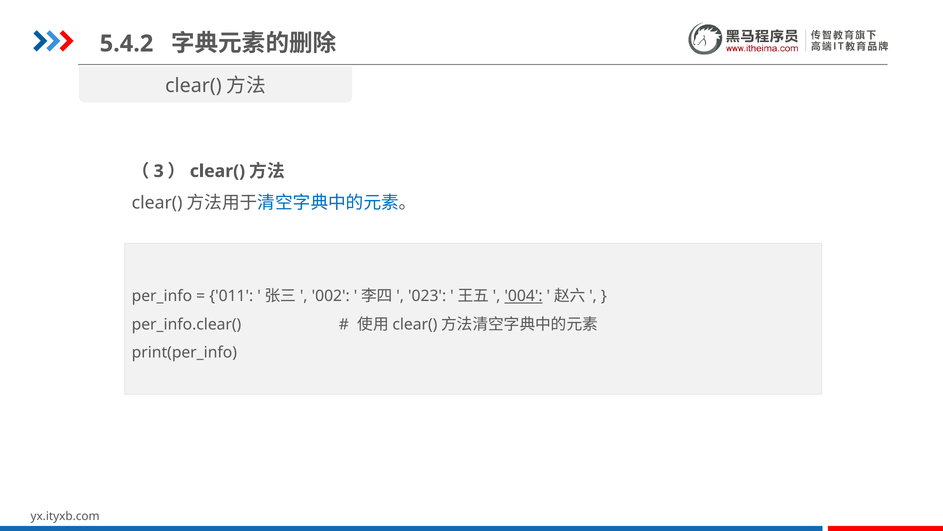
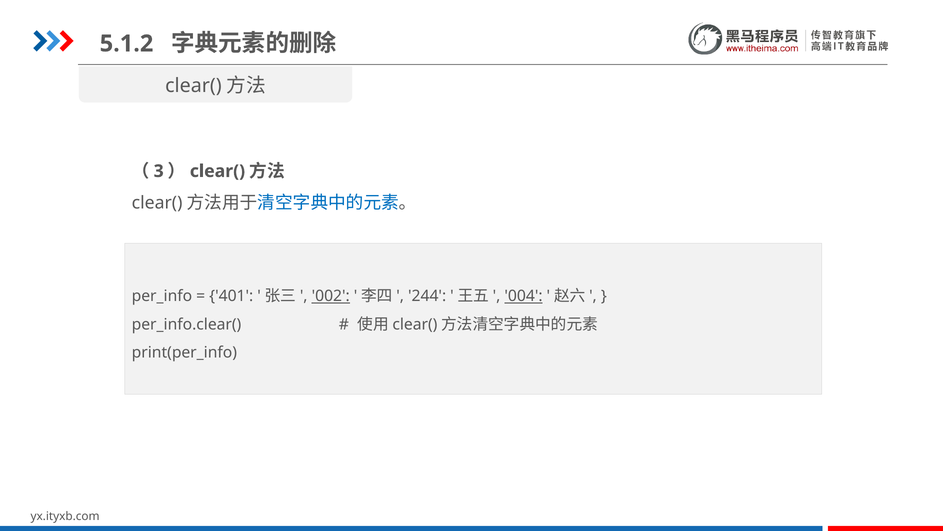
5.4.2: 5.4.2 -> 5.1.2 (127, 44)
011: 011 -> 401 (231, 296)
002 underline: none -> present (331, 296)
023: 023 -> 244 (427, 296)
